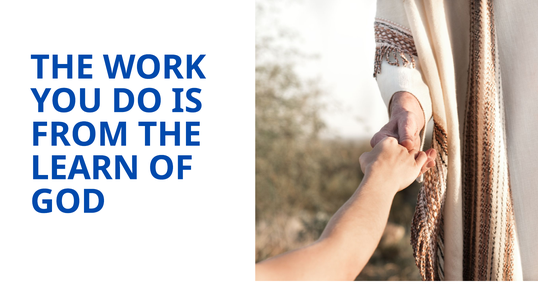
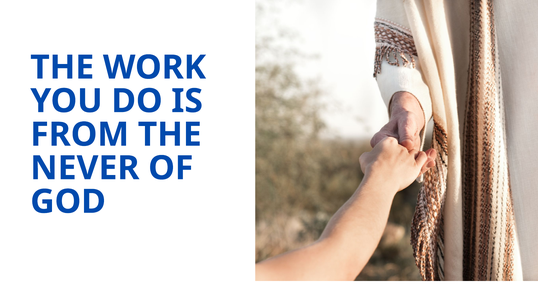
LEARN: LEARN -> NEVER (85, 169)
